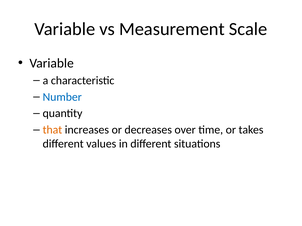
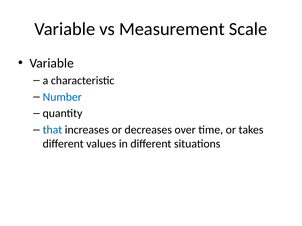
that colour: orange -> blue (52, 130)
